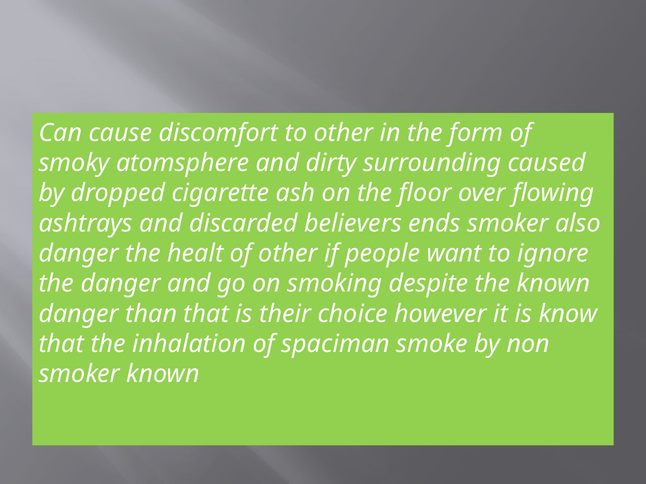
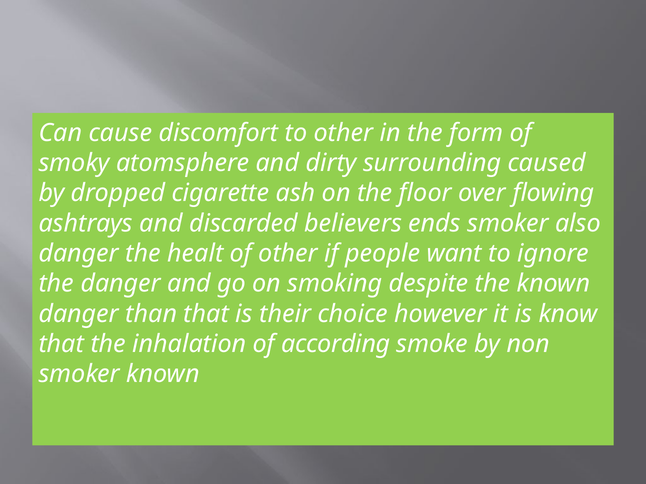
spaciman: spaciman -> according (336, 344)
